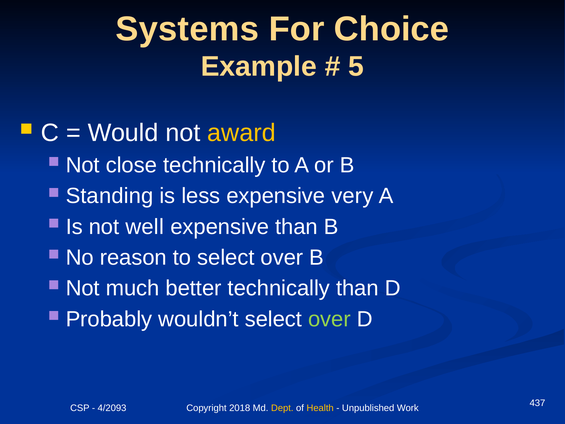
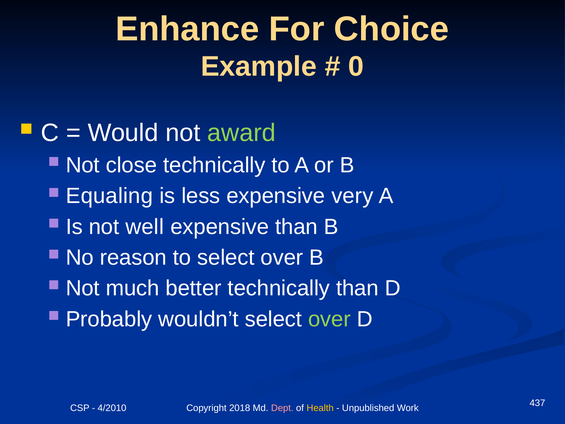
Systems: Systems -> Enhance (187, 29)
5: 5 -> 0 (356, 66)
award colour: yellow -> light green (242, 133)
Standing: Standing -> Equaling (109, 196)
4/2093: 4/2093 -> 4/2010 (112, 408)
Dept colour: yellow -> pink (282, 408)
